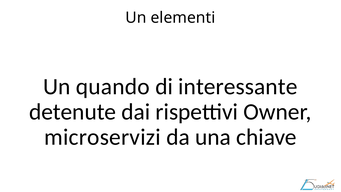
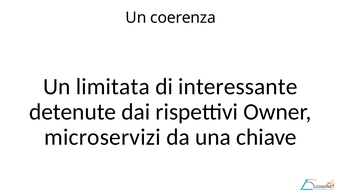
elementi: elementi -> coerenza (183, 18)
quando: quando -> limitata (113, 86)
